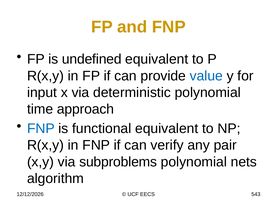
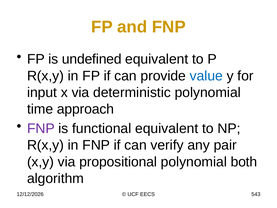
FNP colour: blue -> purple (41, 128)
subproblems: subproblems -> propositional (118, 162)
nets: nets -> both (244, 162)
